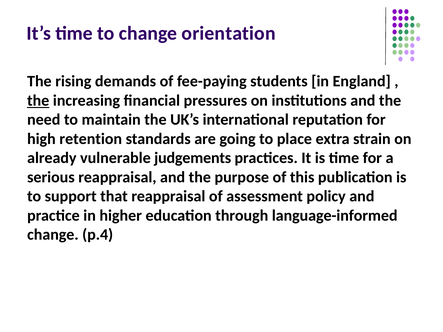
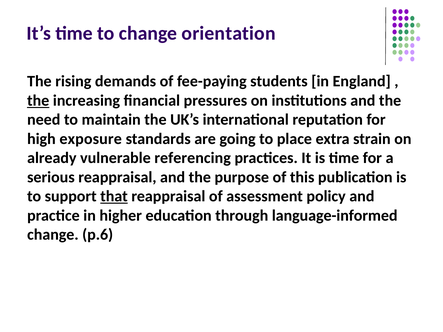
retention: retention -> exposure (91, 139)
judgements: judgements -> referencing (193, 158)
that underline: none -> present (114, 196)
p.4: p.4 -> p.6 (98, 235)
